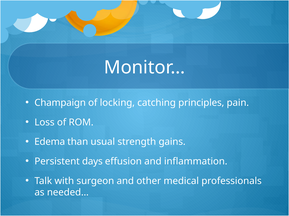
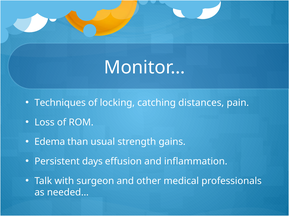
Champaign: Champaign -> Techniques (60, 103)
principles: principles -> distances (201, 103)
